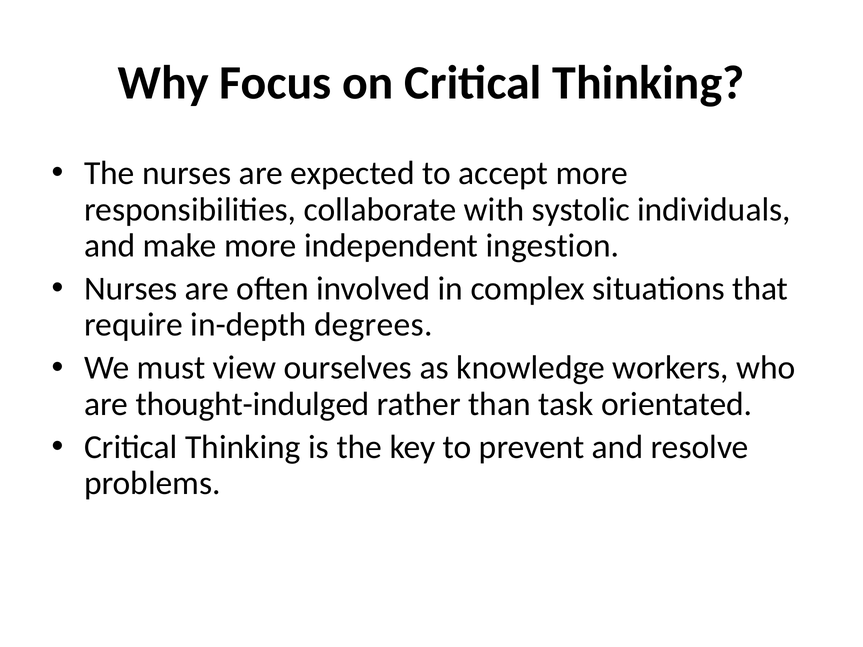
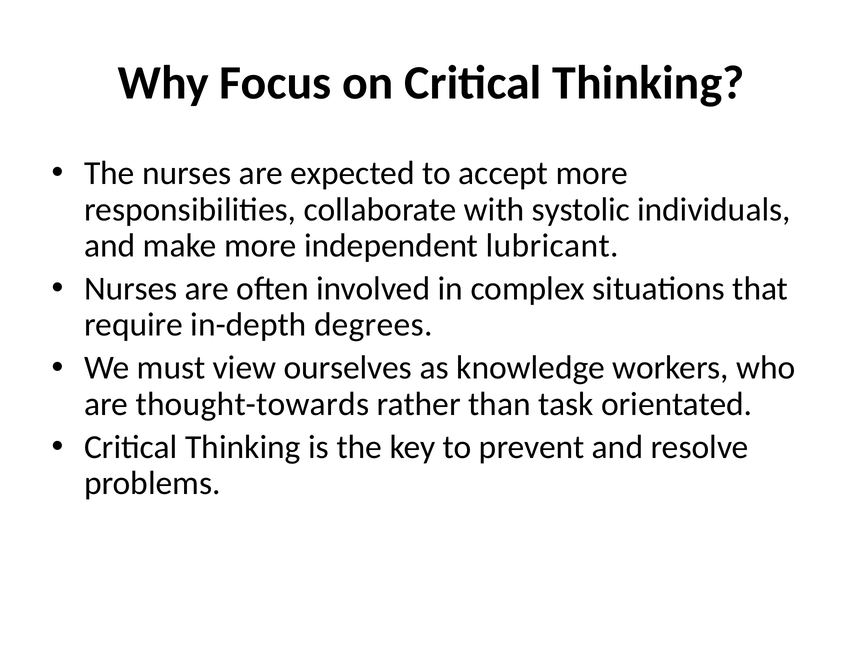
ingestion: ingestion -> lubricant (552, 246)
thought-indulged: thought-indulged -> thought-towards (252, 404)
